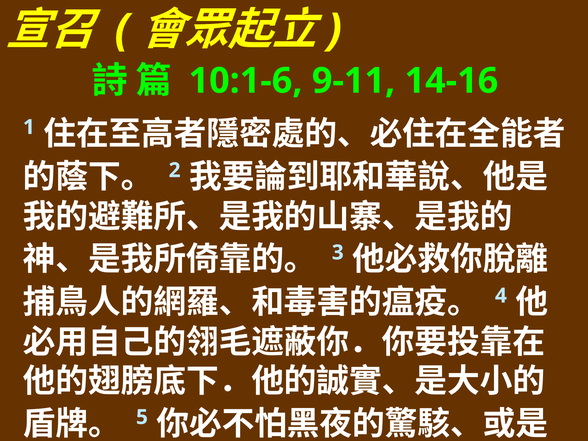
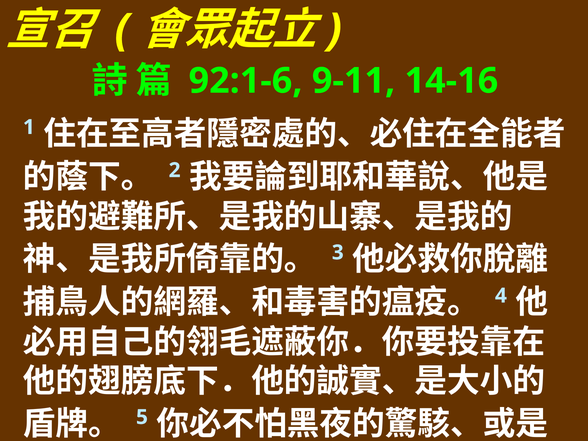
10:1-6: 10:1-6 -> 92:1-6 (246, 81)
